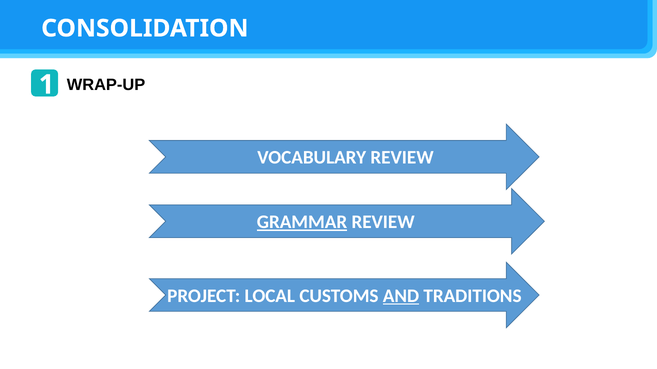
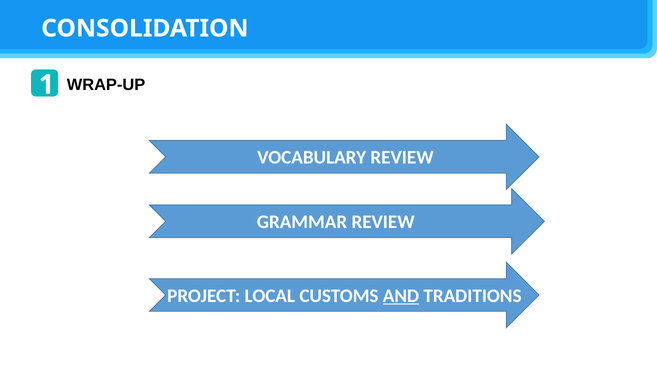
GRAMMAR underline: present -> none (302, 222)
